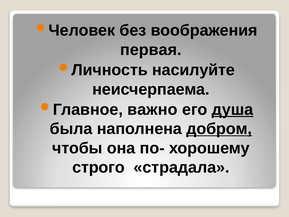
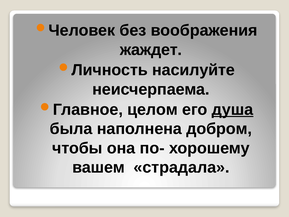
первая: первая -> жаждет (151, 50)
важно: важно -> целом (153, 109)
добром underline: present -> none (219, 129)
строго: строго -> вашем (98, 167)
